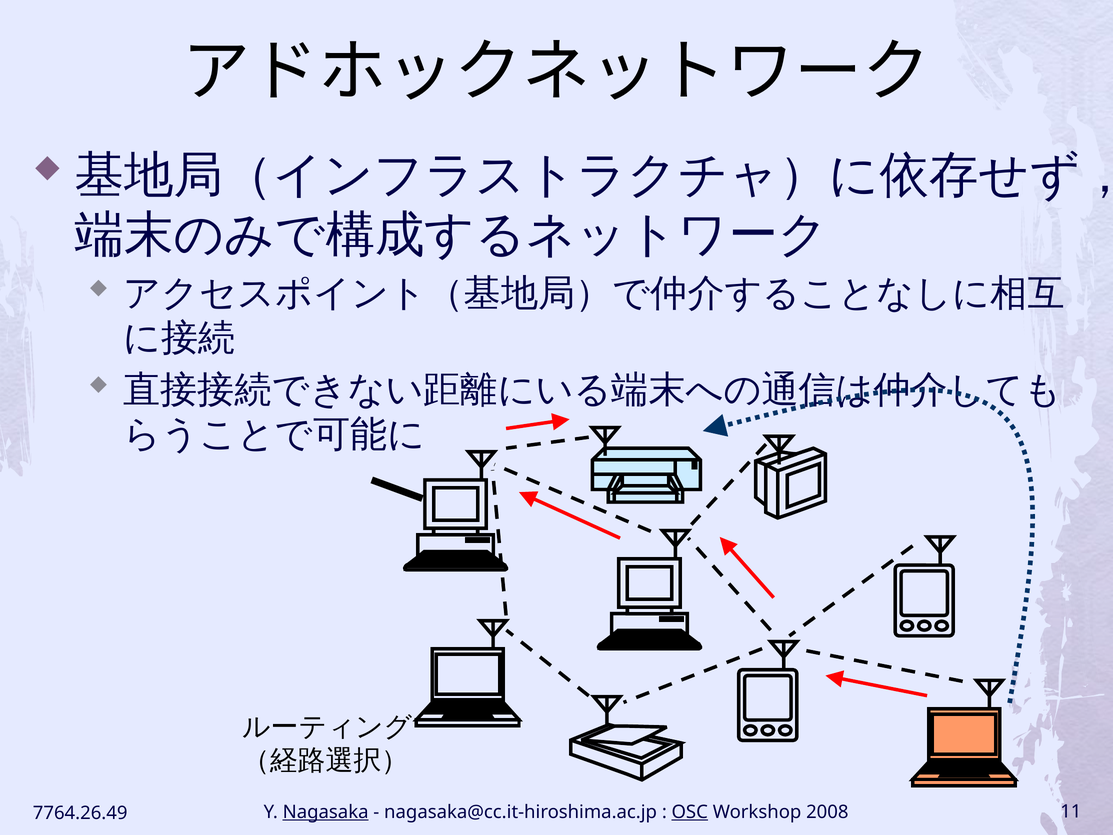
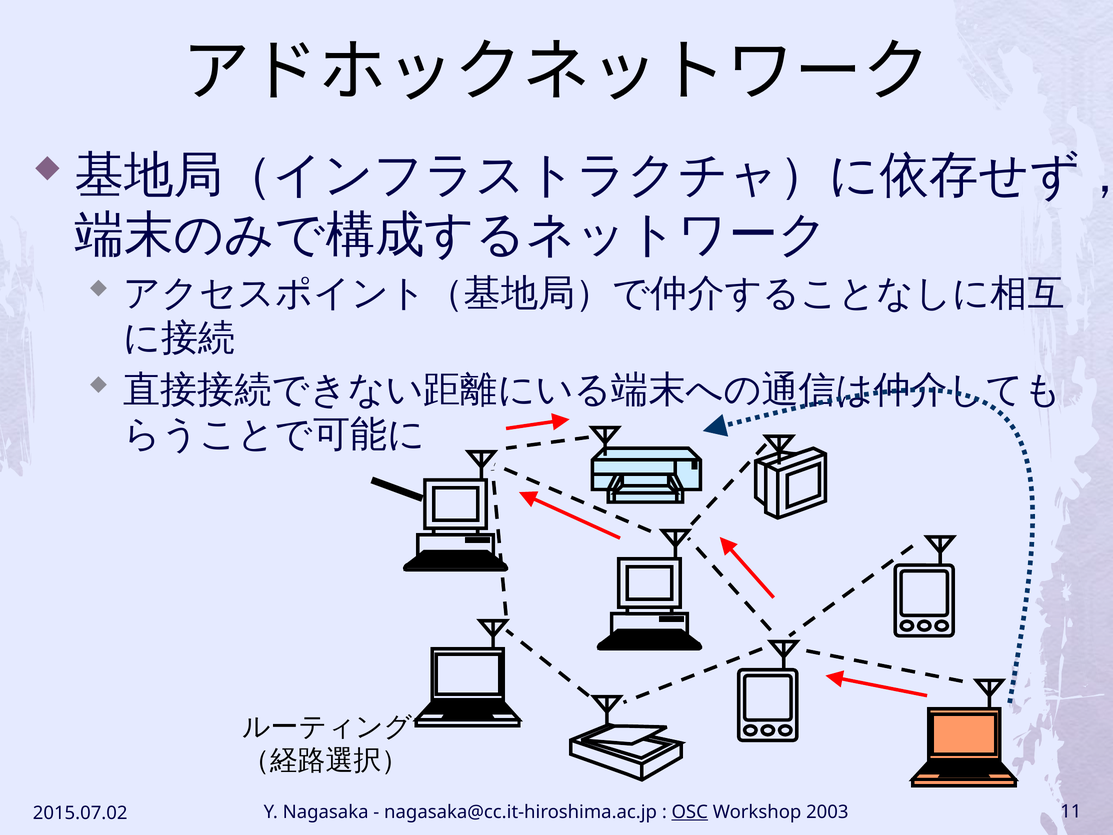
Nagasaka underline: present -> none (326, 812)
2008: 2008 -> 2003 (827, 812)
7764.26.49: 7764.26.49 -> 2015.07.02 (80, 813)
